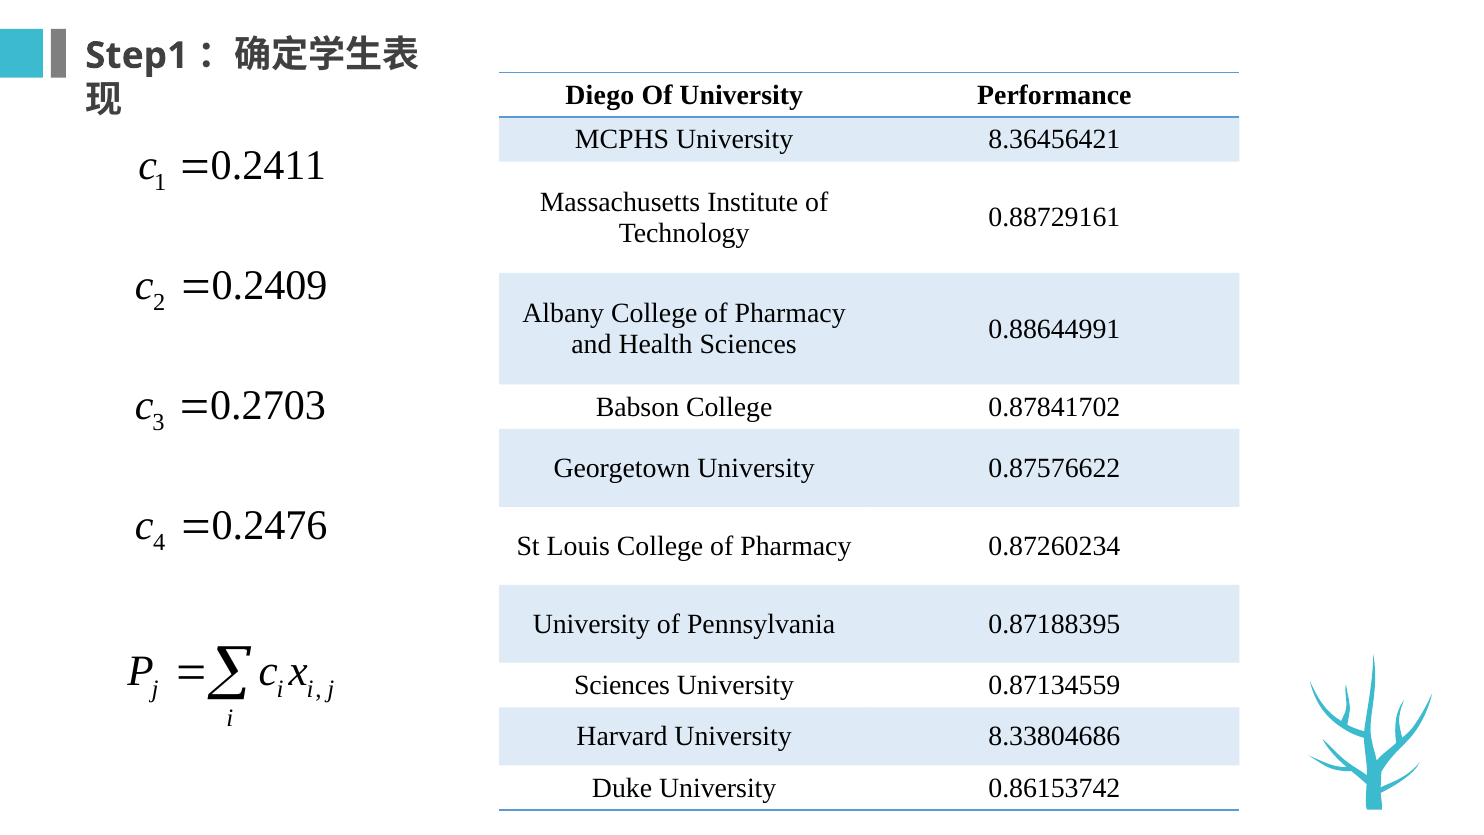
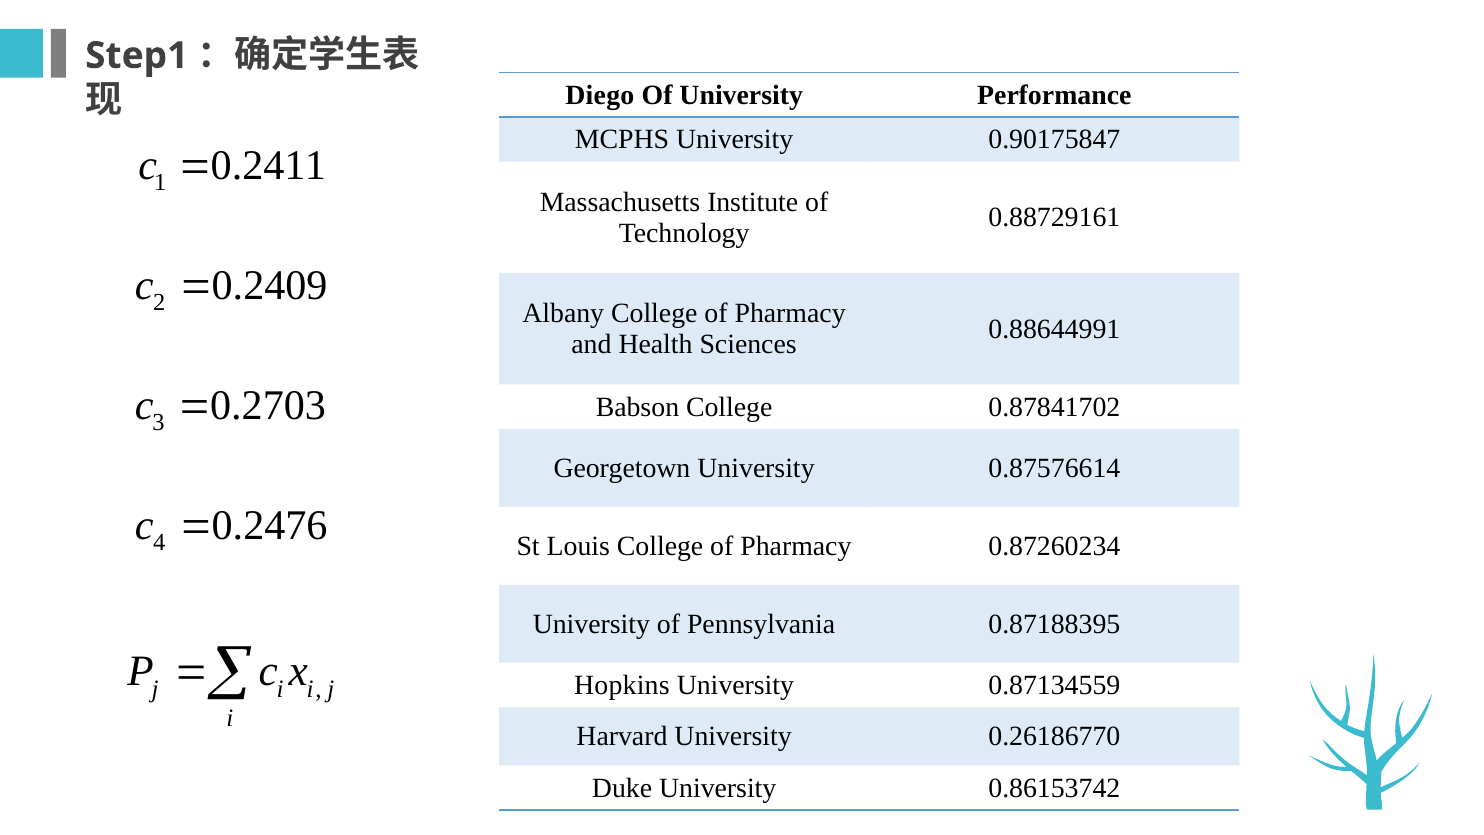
8.36456421: 8.36456421 -> 0.90175847 (1054, 140)
0.87576622: 0.87576622 -> 0.87576614 (1054, 468)
Sciences: Sciences -> Hopkins (622, 685)
8.33804686: 8.33804686 -> 0.26186770 (1054, 736)
